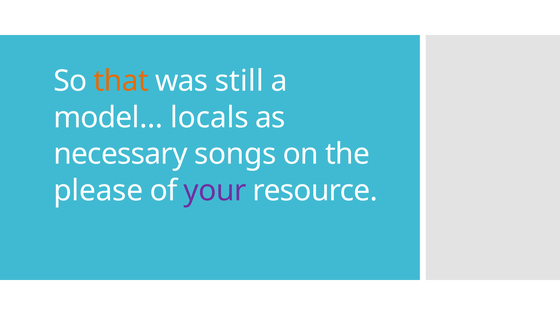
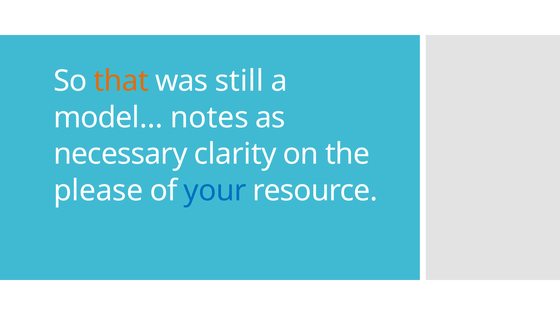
locals: locals -> notes (209, 118)
songs: songs -> clarity (235, 154)
your colour: purple -> blue (215, 191)
